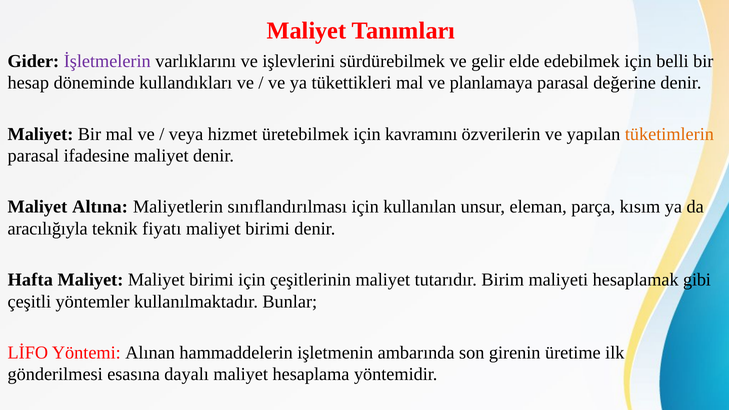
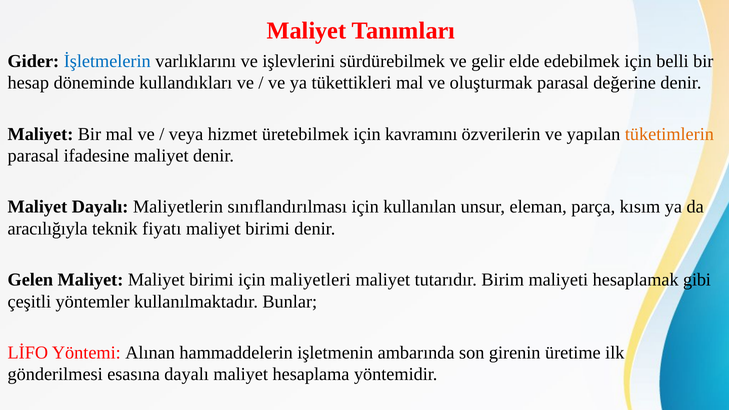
İşletmelerin colour: purple -> blue (107, 61)
planlamaya: planlamaya -> oluşturmak (491, 83)
Maliyet Altına: Altına -> Dayalı (100, 207)
Hafta: Hafta -> Gelen (30, 280)
çeşitlerinin: çeşitlerinin -> maliyetleri (310, 280)
